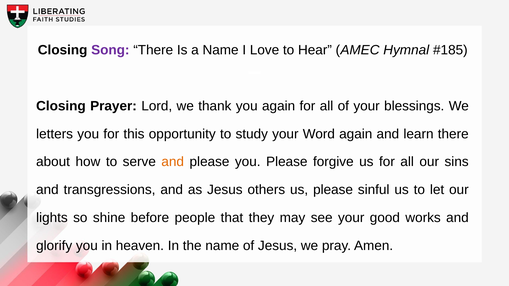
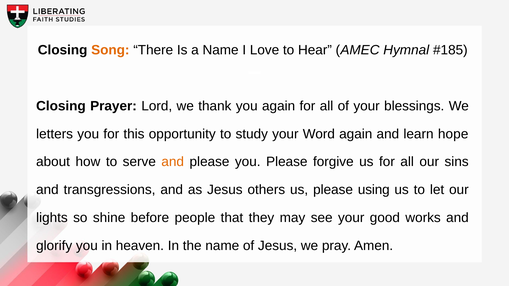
Song colour: purple -> orange (110, 50)
learn there: there -> hope (453, 134)
sinful: sinful -> using (374, 190)
